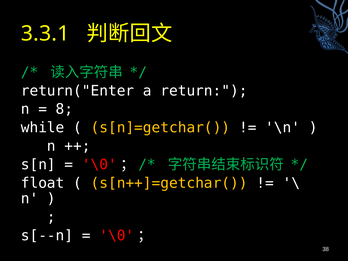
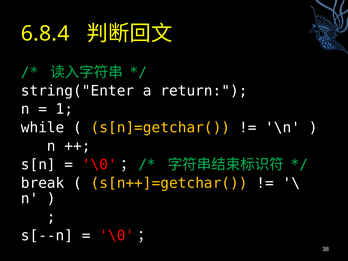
3.3.1: 3.3.1 -> 6.8.4 (45, 34)
return("Enter: return("Enter -> string("Enter (78, 91)
8: 8 -> 1 (64, 109)
float: float -> break (43, 183)
